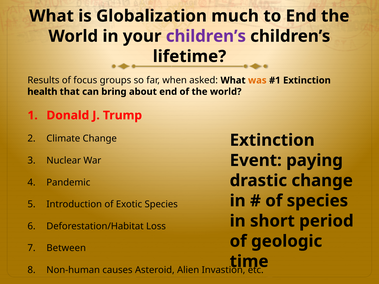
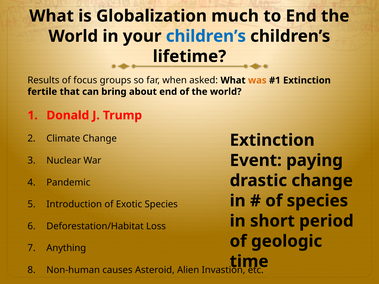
children’s colour: purple -> blue (206, 36)
health: health -> fertile (42, 92)
Between: Between -> Anything (66, 248)
